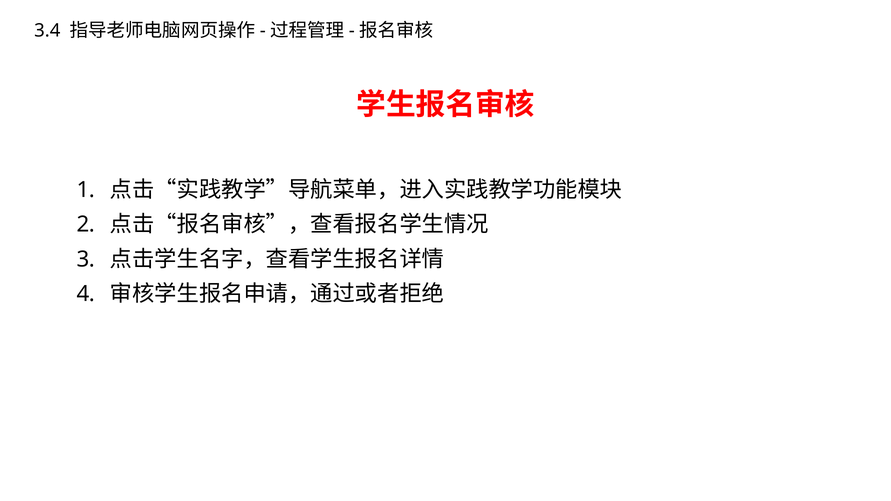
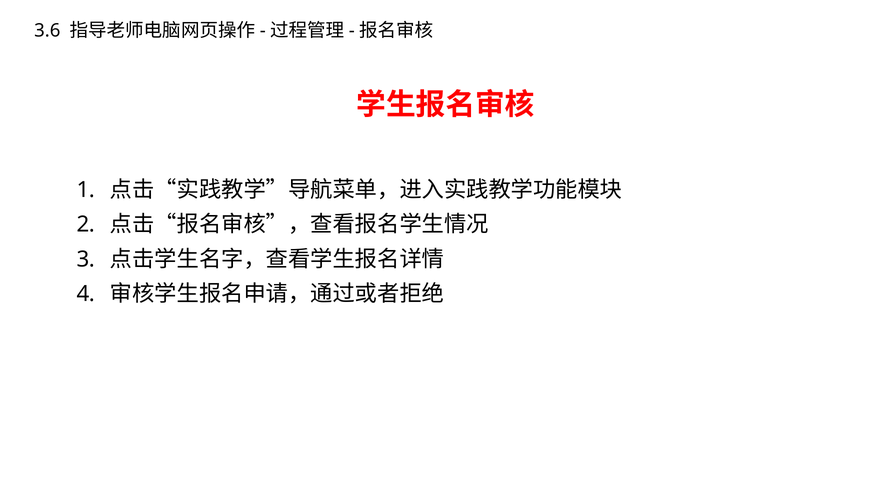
3.4: 3.4 -> 3.6 (47, 31)
